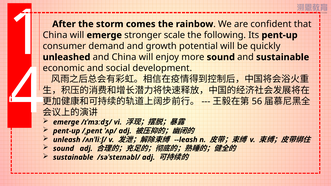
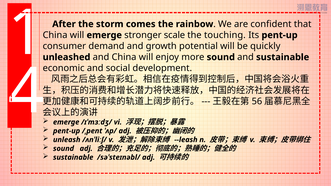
following: following -> touching (225, 35)
